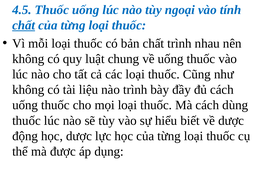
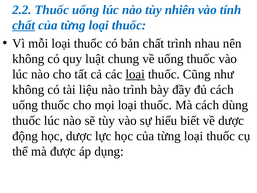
4.5: 4.5 -> 2.2 (22, 10)
ngoại: ngoại -> nhiên (180, 10)
loại underline: none -> present (135, 74)
